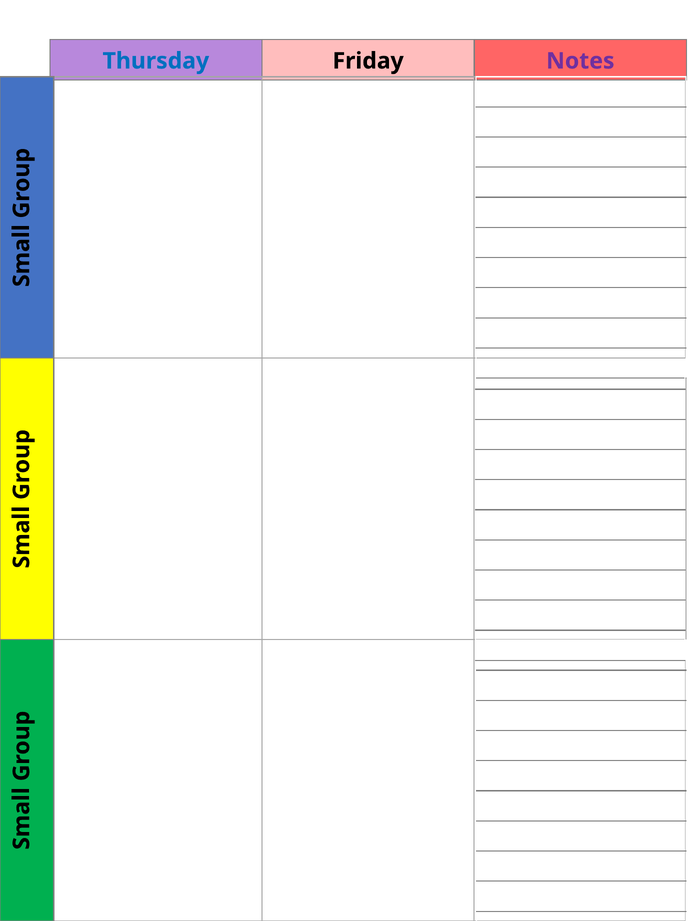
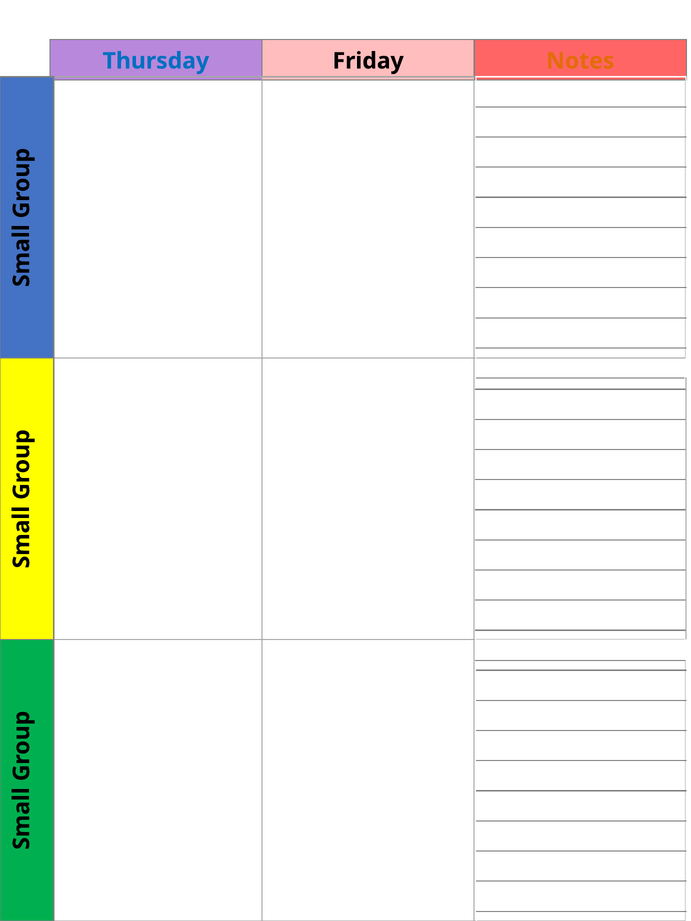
Notes colour: purple -> orange (580, 61)
